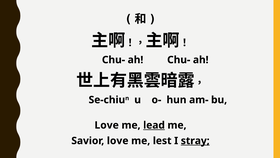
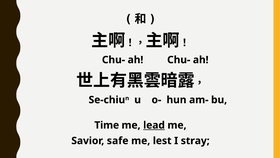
Love: Love -> Time (107, 125)
Savior love: love -> safe (118, 140)
stray underline: present -> none (195, 140)
